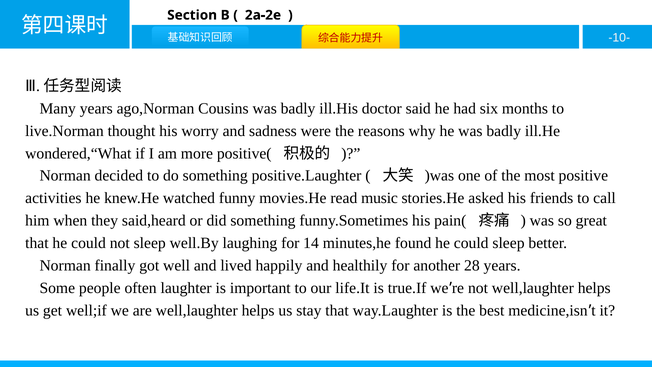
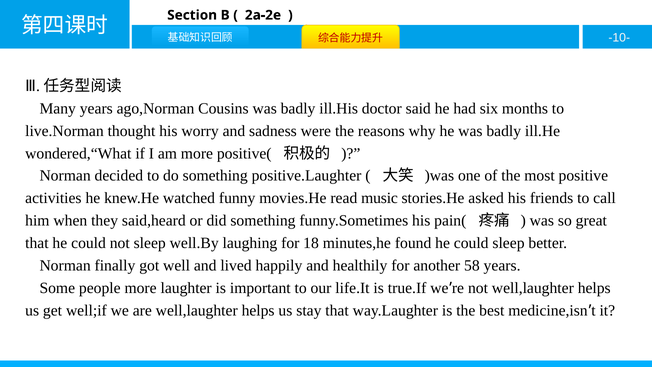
14: 14 -> 18 (311, 243)
28: 28 -> 58 (472, 266)
people often: often -> more (141, 288)
